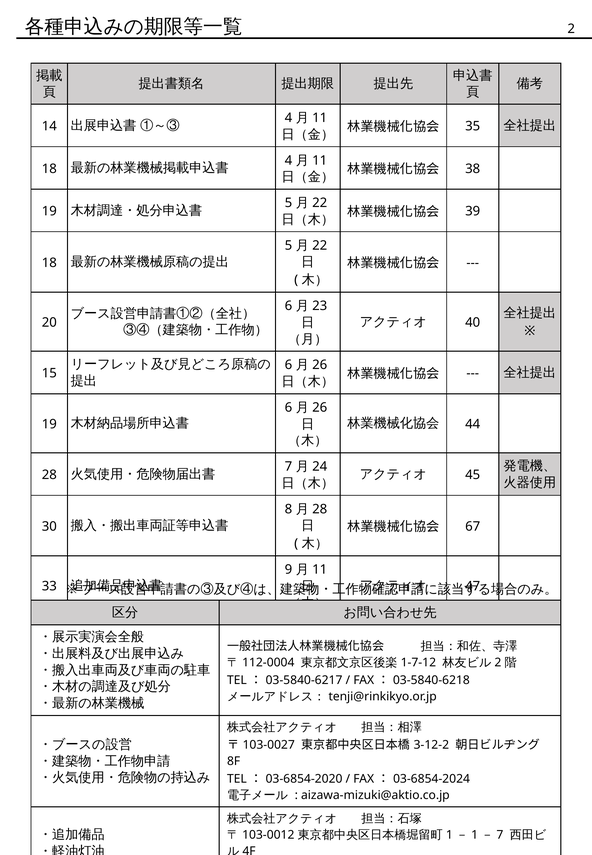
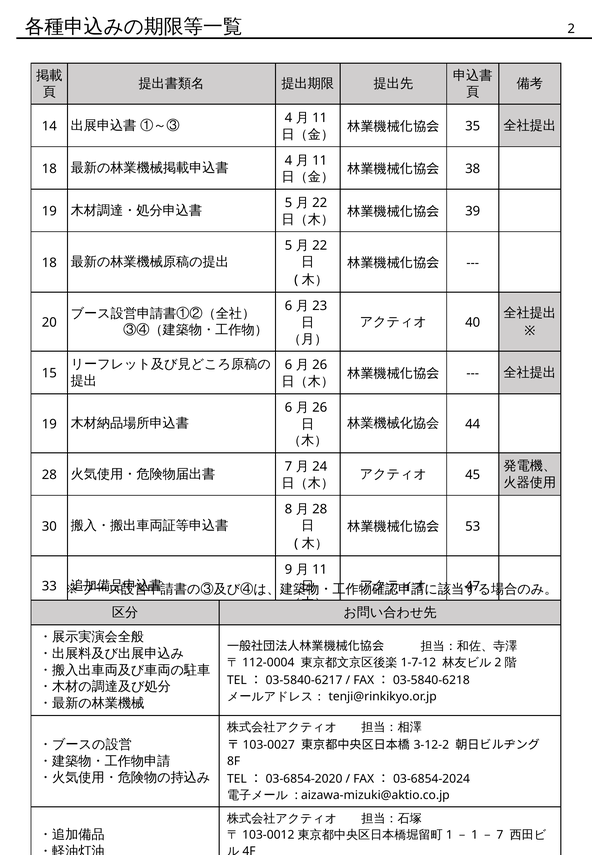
67: 67 -> 53 (473, 526)
